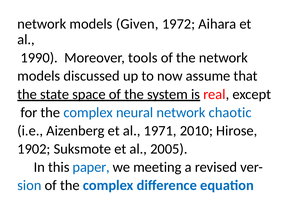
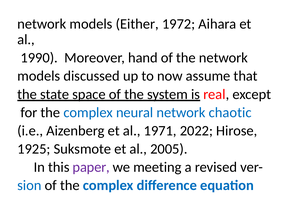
Given: Given -> Either (137, 24)
tools: tools -> hand (143, 58)
2010: 2010 -> 2022 (196, 131)
1902: 1902 -> 1925 (34, 149)
paper colour: blue -> purple (91, 167)
